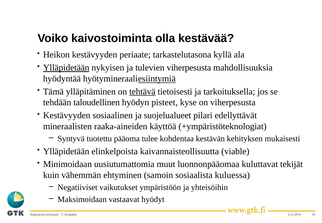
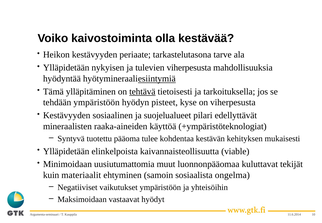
kyllä: kyllä -> tarve (223, 55)
Ylläpidetään underline: present -> none (66, 68)
tehdään taloudellinen: taloudellinen -> ympäristöön (97, 102)
vähemmän: vähemmän -> materiaalit (81, 175)
kuluessa: kuluessa -> ongelma (232, 175)
